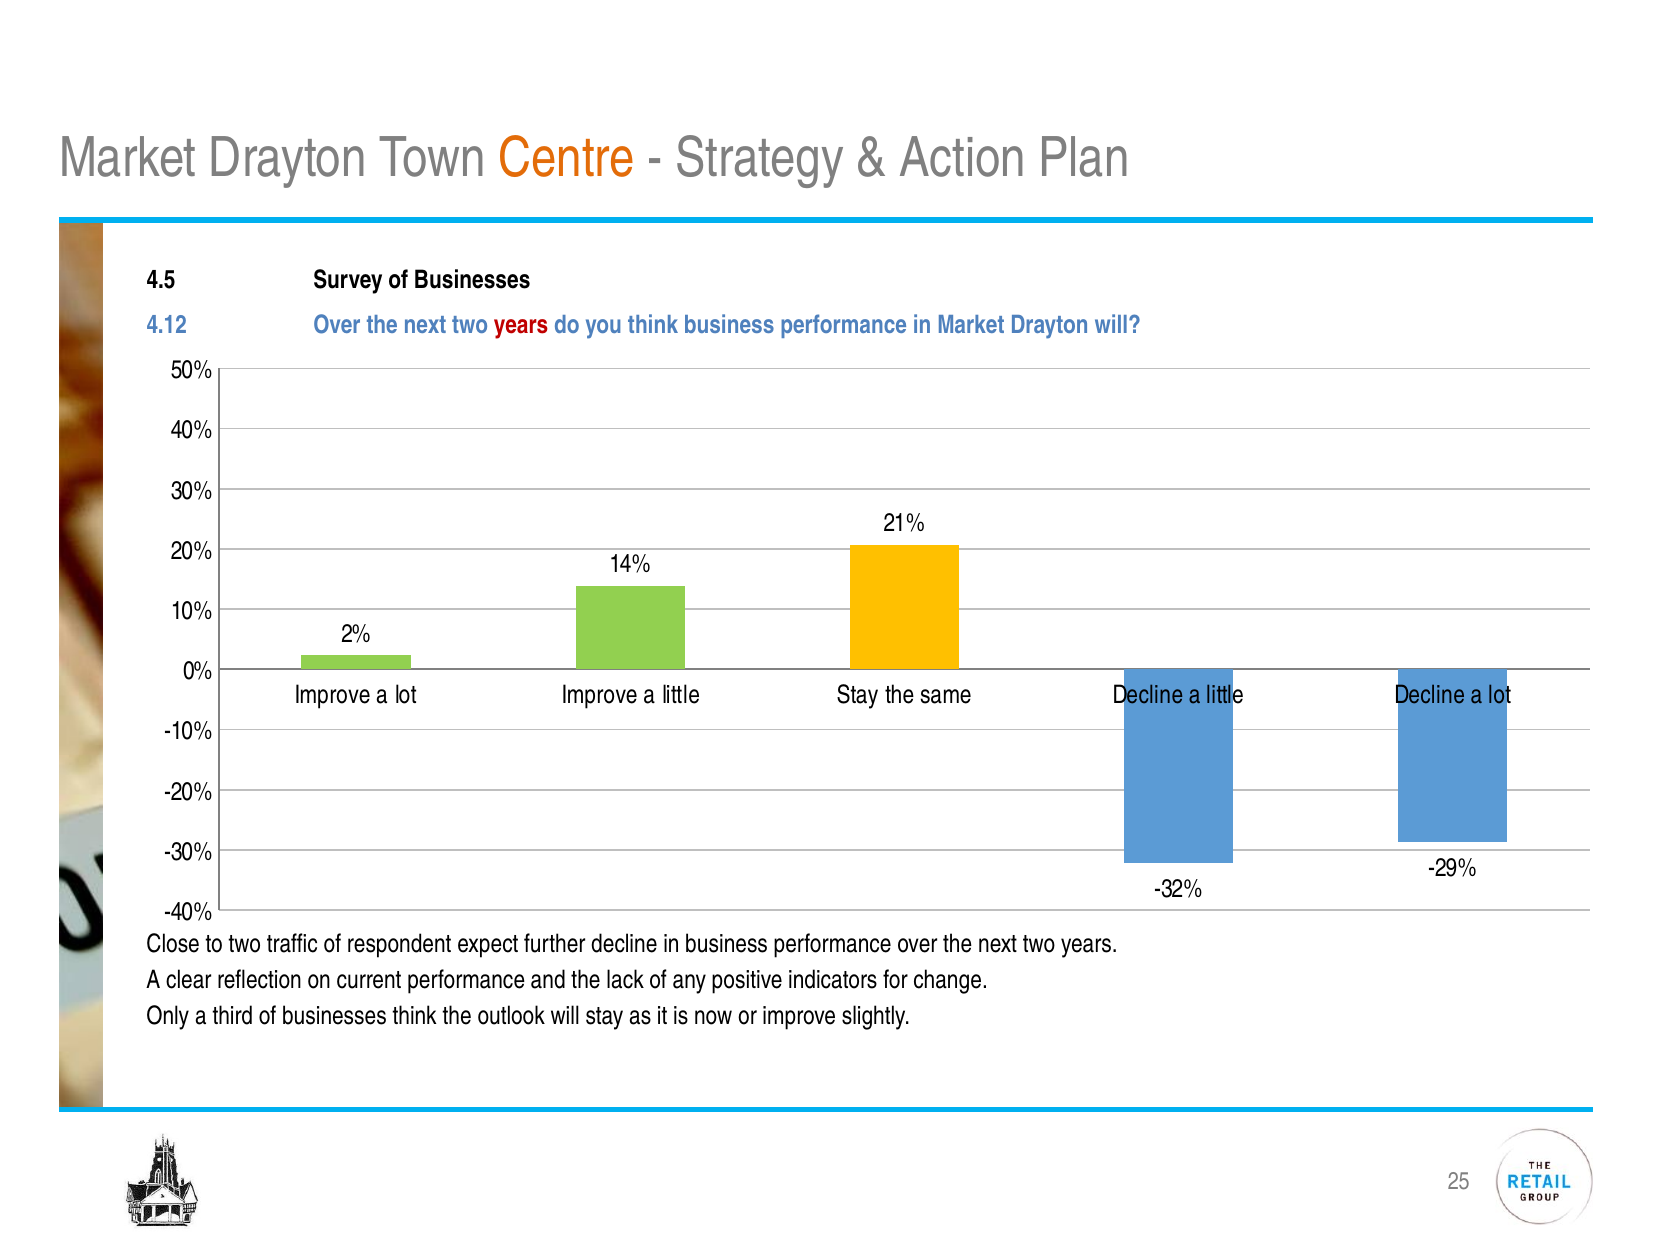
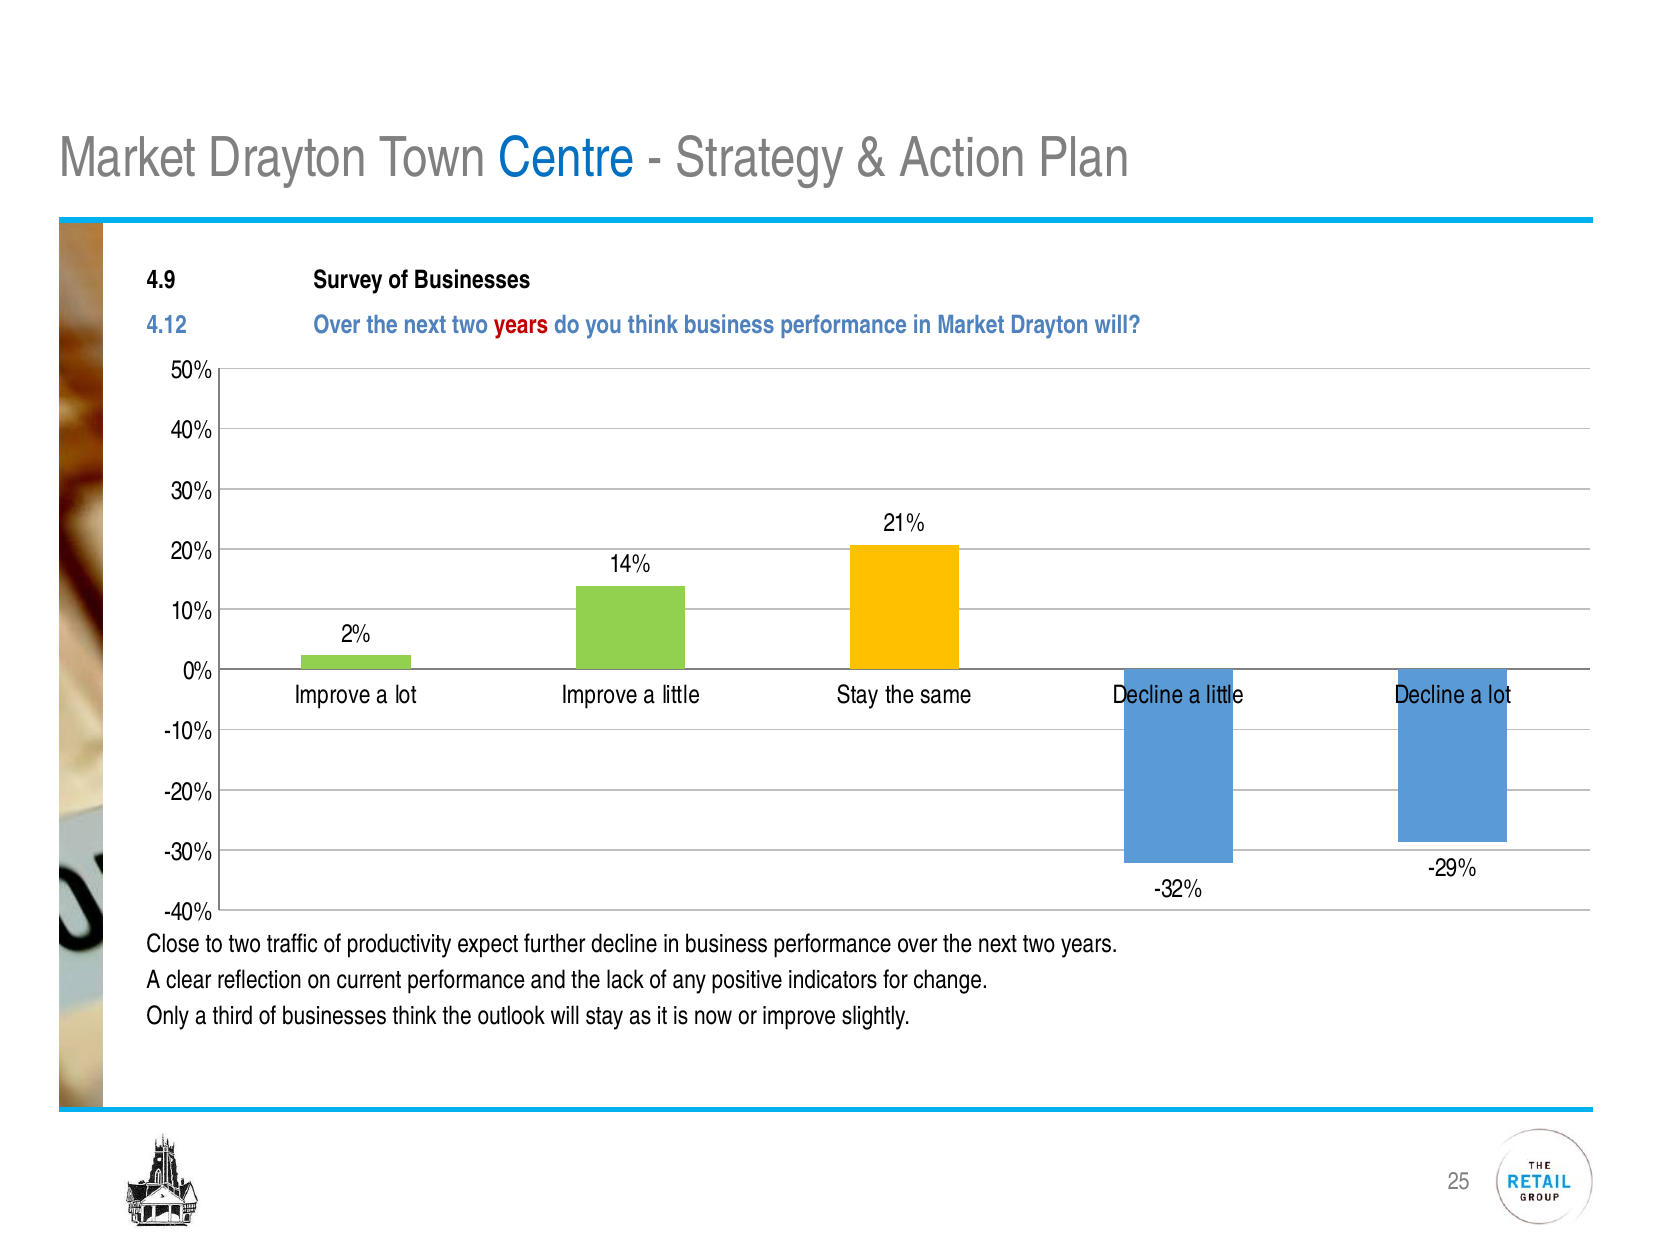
Centre colour: orange -> blue (567, 158)
4.5: 4.5 -> 4.9 (161, 280)
respondent: respondent -> productivity (399, 944)
